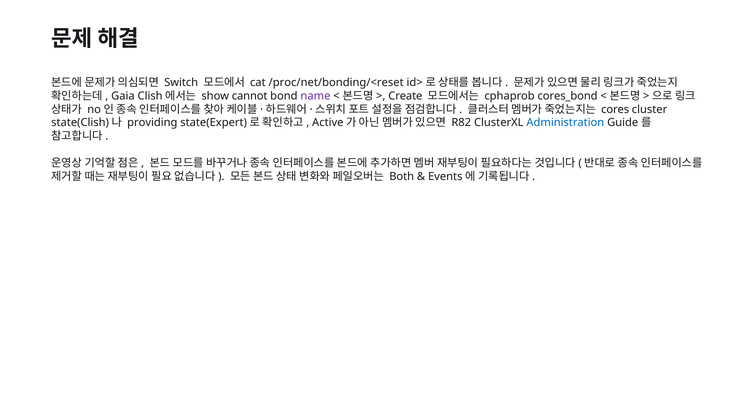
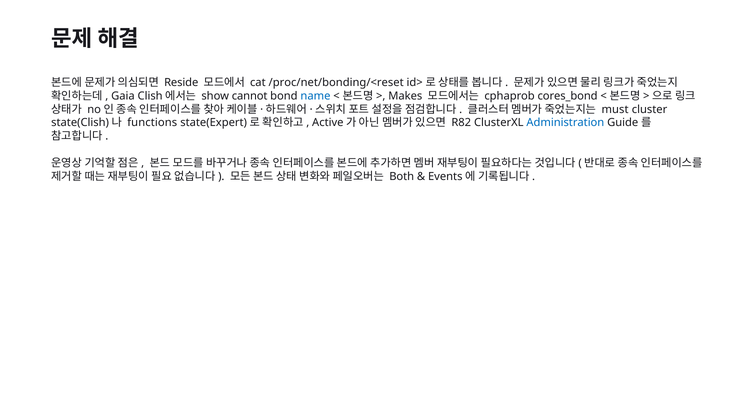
Switch: Switch -> Reside (181, 83)
name colour: purple -> blue (315, 96)
Create: Create -> Makes (405, 96)
cores: cores -> must (615, 109)
providing: providing -> functions (152, 123)
